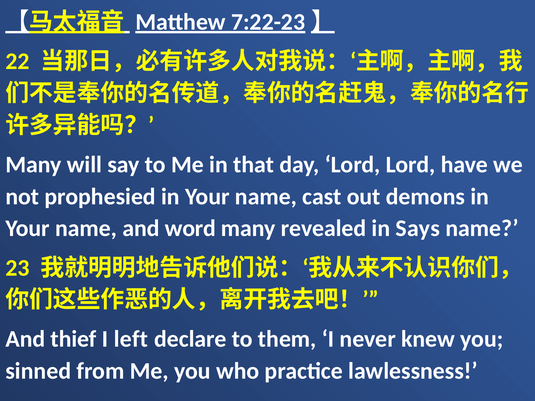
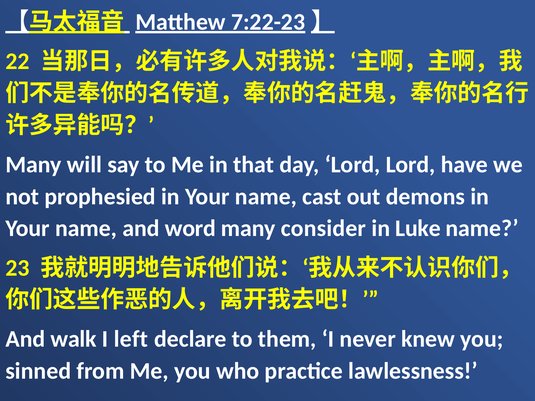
revealed: revealed -> consider (323, 229)
Says: Says -> Luke (418, 229)
thief: thief -> walk (74, 339)
